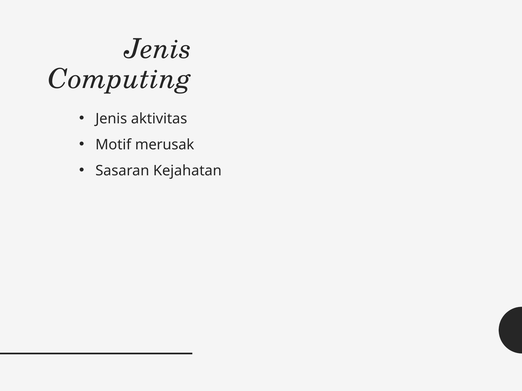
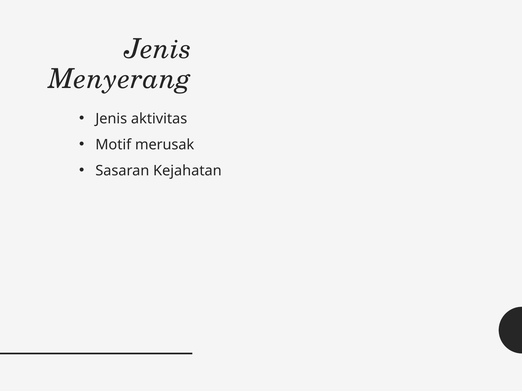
Computing: Computing -> Menyerang (120, 79)
